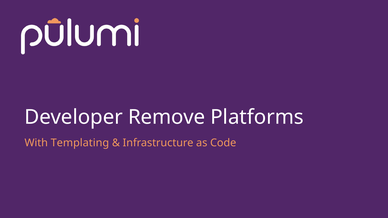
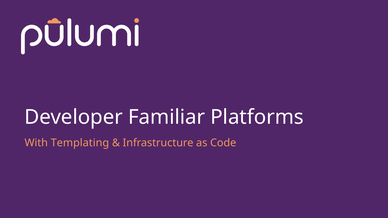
Remove: Remove -> Familiar (167, 117)
